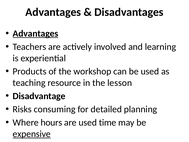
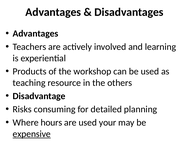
Advantages underline: present -> none (35, 33)
lesson: lesson -> others (120, 83)
time: time -> your (108, 122)
